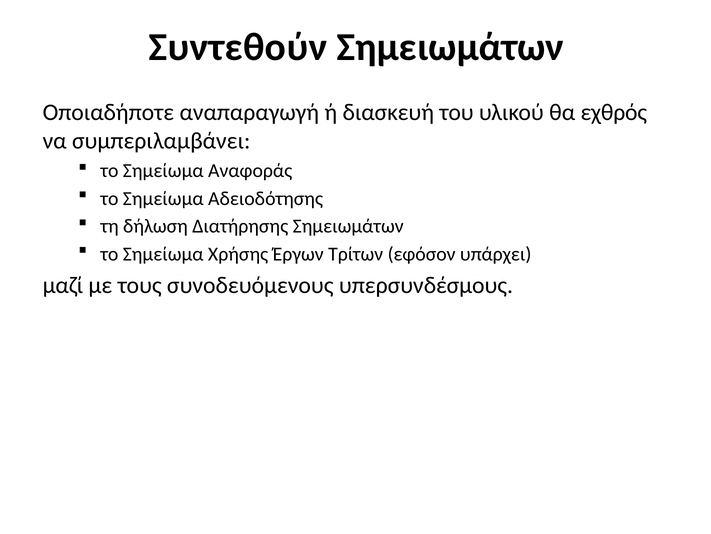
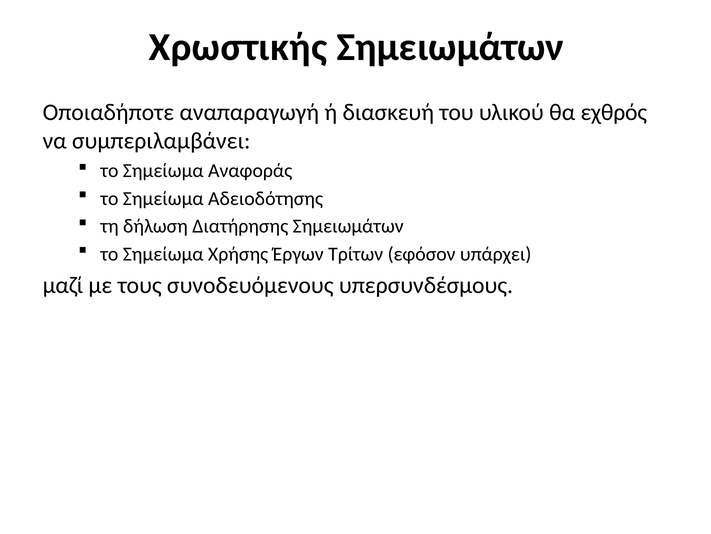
Συντεθούν: Συντεθούν -> Χρωστικής (238, 47)
